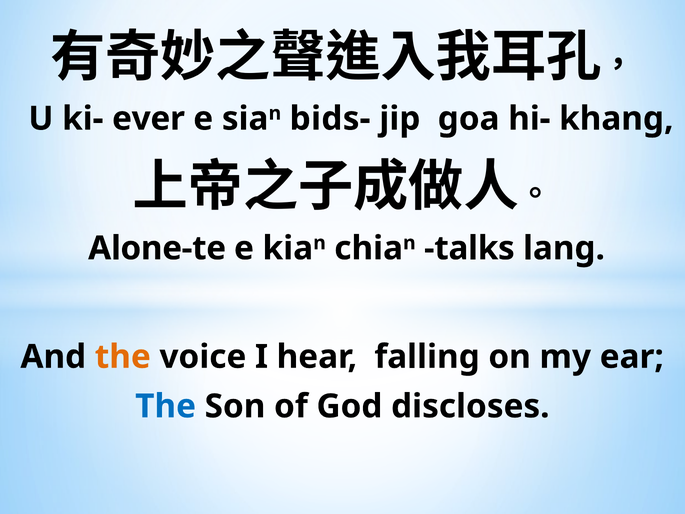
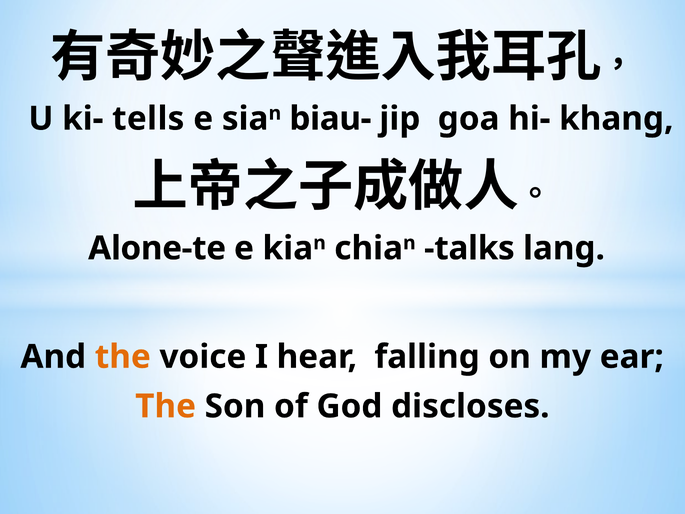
ever: ever -> tells (148, 119)
bids-: bids- -> biau- (330, 119)
The colour: blue -> orange (166, 406)
